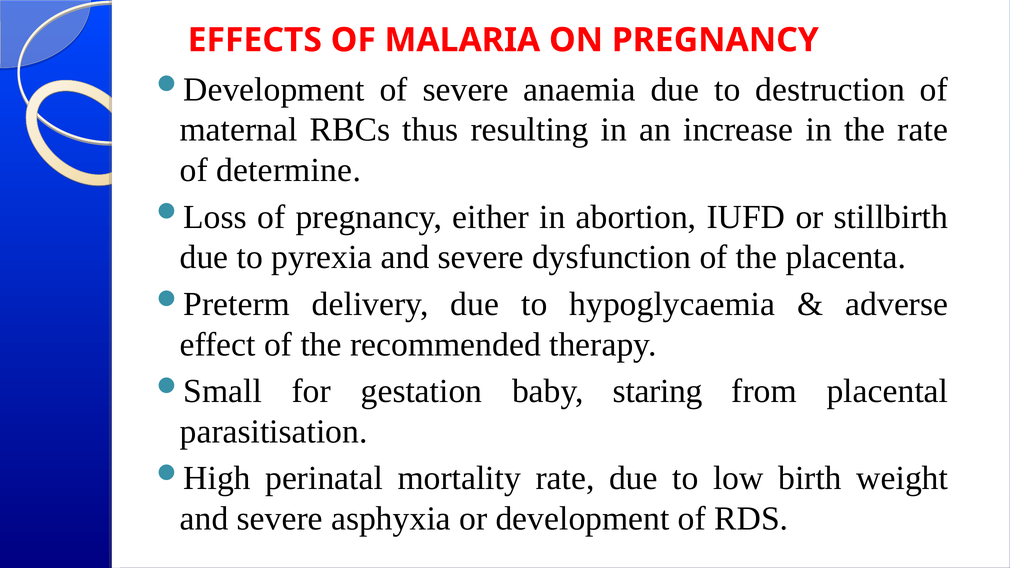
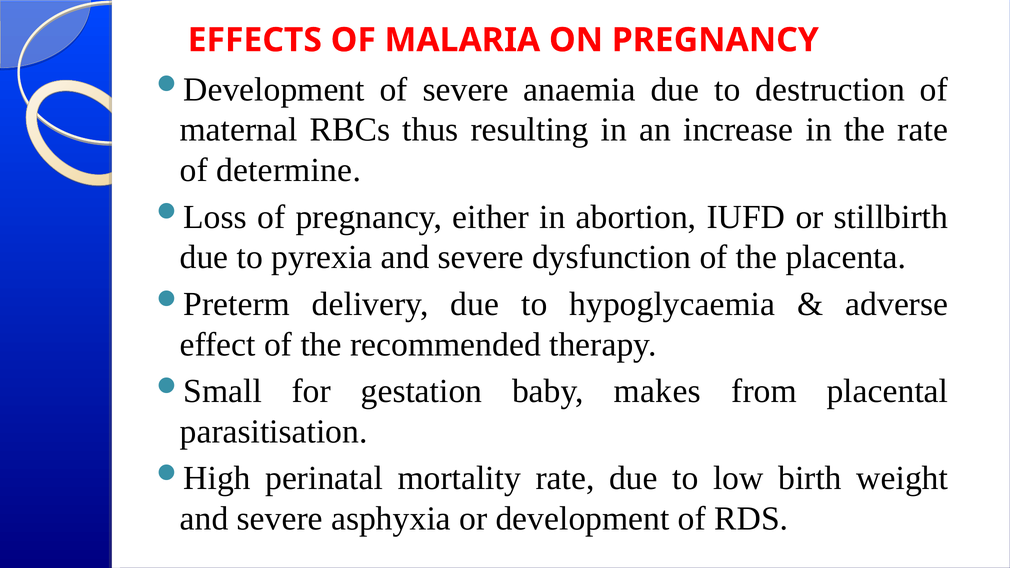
staring: staring -> makes (657, 391)
